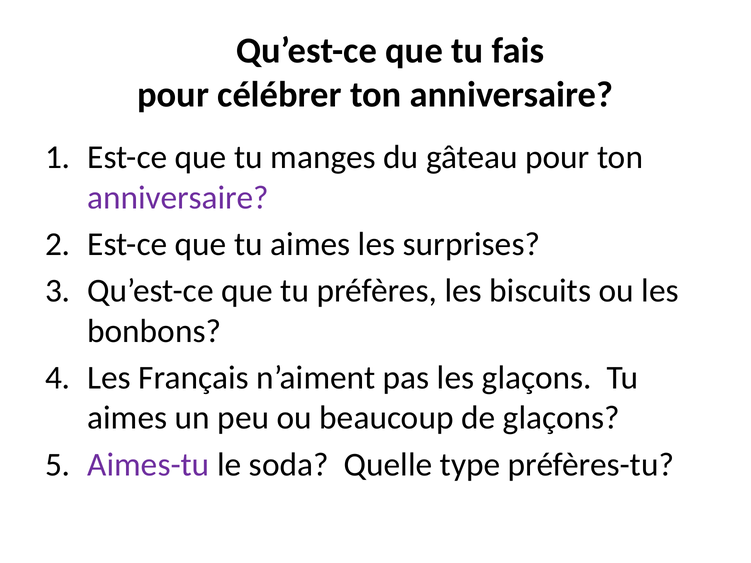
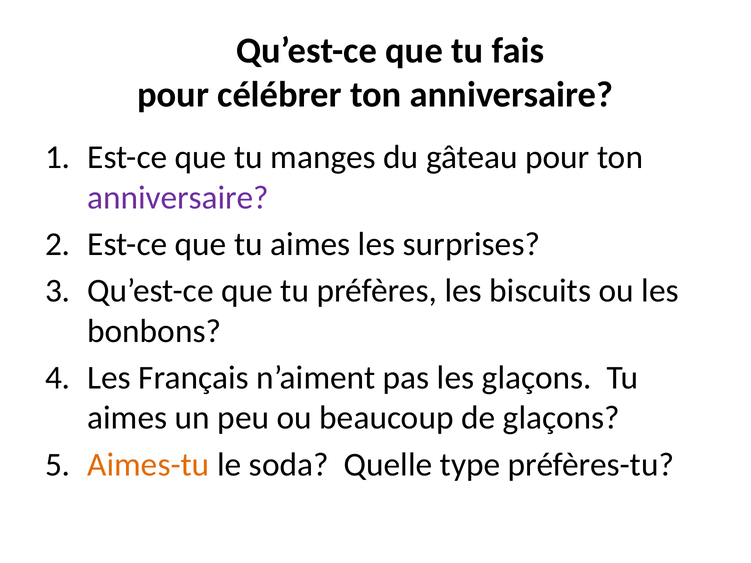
Aimes-tu colour: purple -> orange (148, 465)
